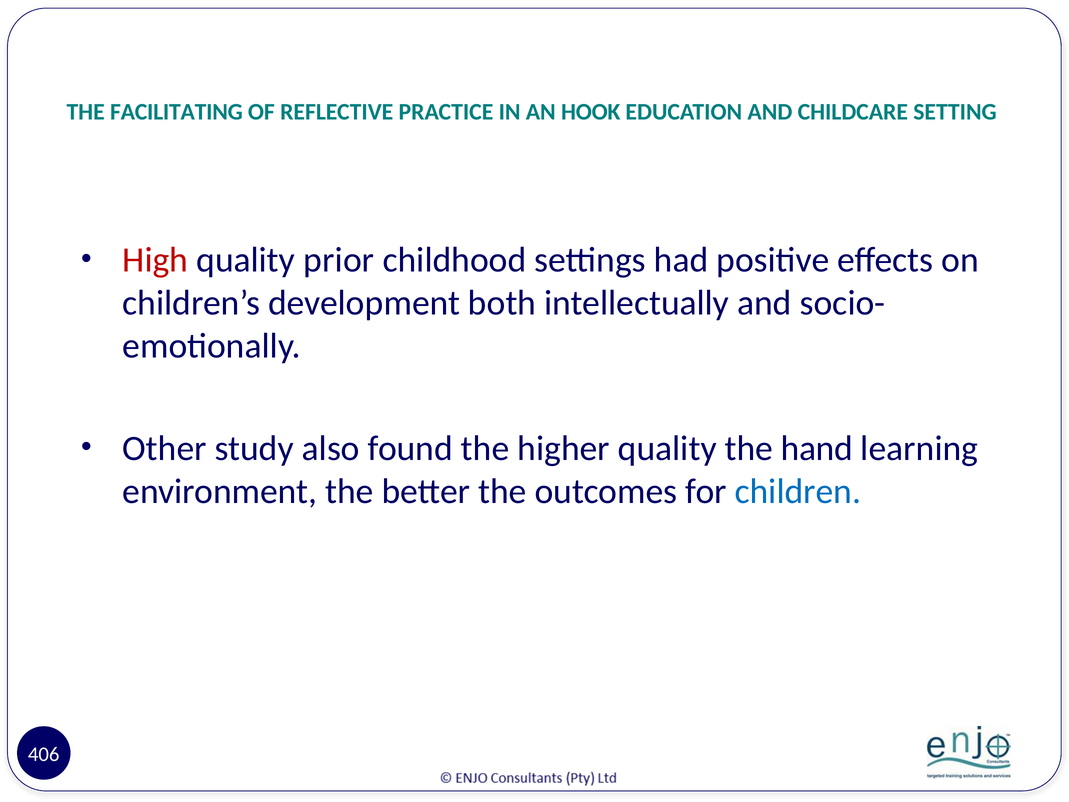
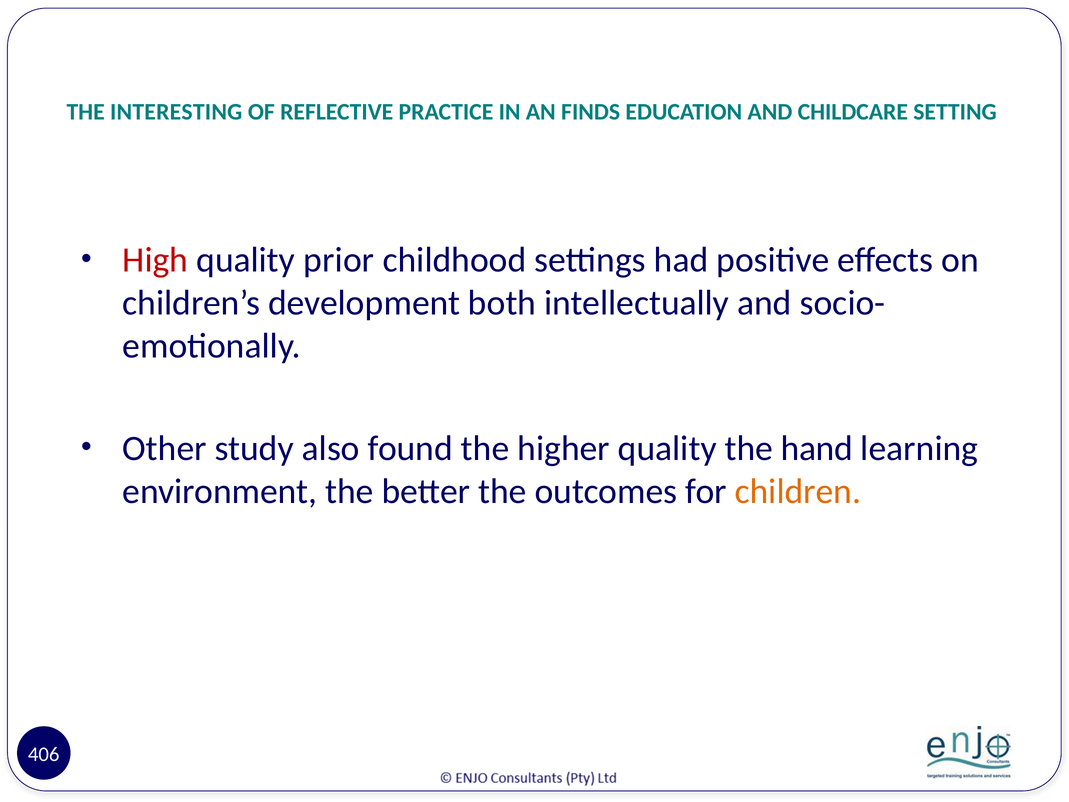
FACILITATING: FACILITATING -> INTERESTING (176, 112)
HOOK: HOOK -> FINDS (591, 112)
children colour: blue -> orange (798, 491)
